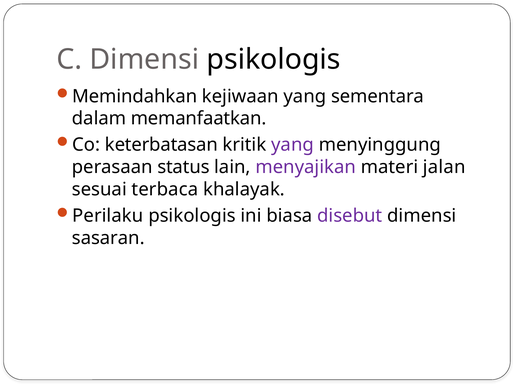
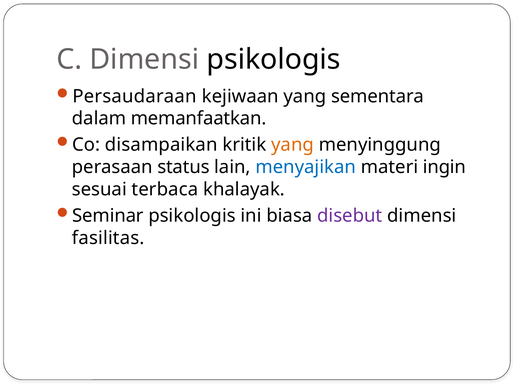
Memindahkan: Memindahkan -> Persaudaraan (135, 96)
keterbatasan: keterbatasan -> disampaikan (161, 145)
yang colour: purple -> orange (293, 145)
menyajikan colour: purple -> blue (306, 167)
jalan: jalan -> ingin (444, 167)
Perilaku: Perilaku -> Seminar (108, 216)
sasaran: sasaran -> fasilitas (108, 238)
